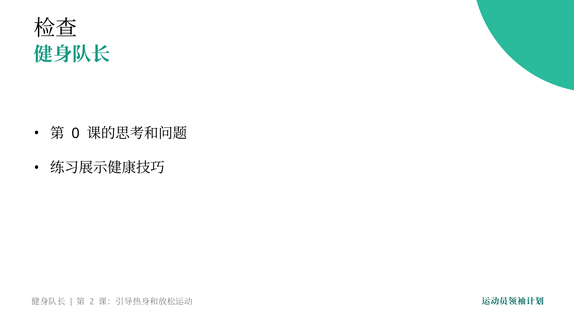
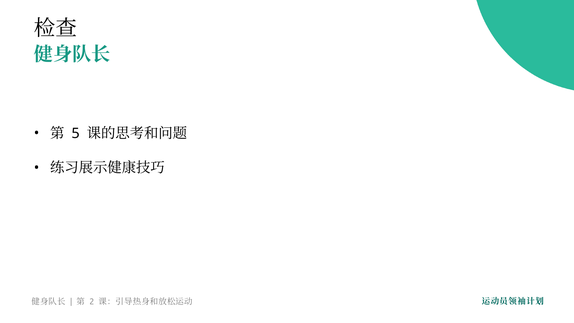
0: 0 -> 5 (76, 133)
